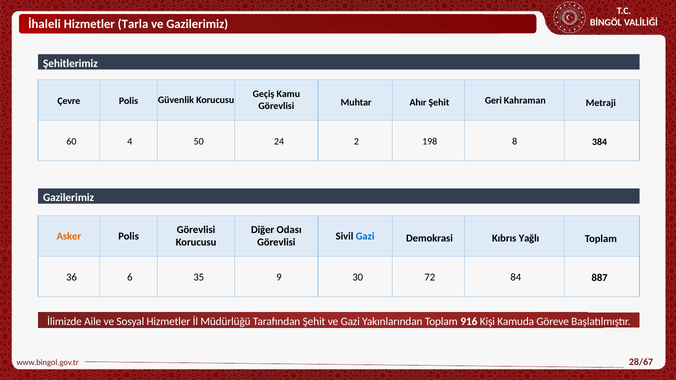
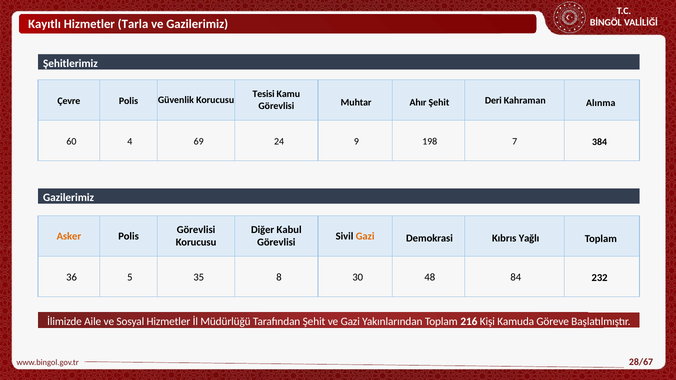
İhaleli: İhaleli -> Kayıtlı (45, 24)
Geçiş: Geçiş -> Tesisi (264, 94)
Geri: Geri -> Deri (493, 100)
Metraji: Metraji -> Alınma (601, 103)
50: 50 -> 69 (199, 141)
2: 2 -> 9 (356, 141)
8: 8 -> 7 (515, 141)
Odası: Odası -> Kabul (289, 230)
Gazi colour: blue -> orange (365, 236)
6: 6 -> 5 (130, 277)
9: 9 -> 8 (279, 277)
72: 72 -> 48 (430, 277)
887: 887 -> 232 (600, 278)
916: 916 -> 216 (469, 322)
